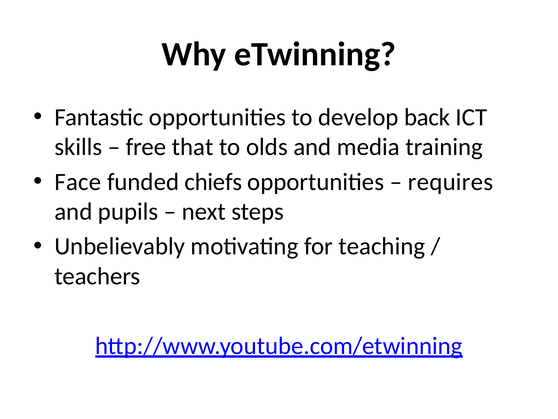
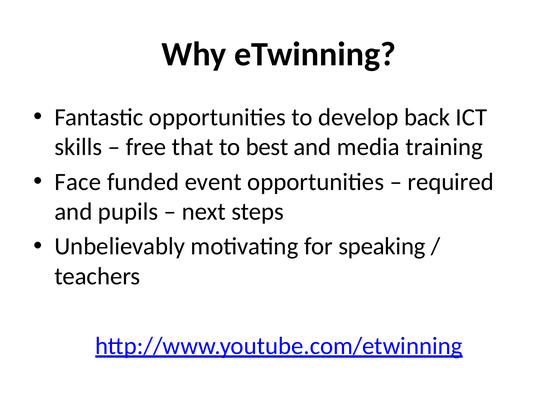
olds: olds -> best (267, 147)
chiefs: chiefs -> event (213, 182)
requires: requires -> required (451, 182)
teaching: teaching -> speaking (382, 246)
